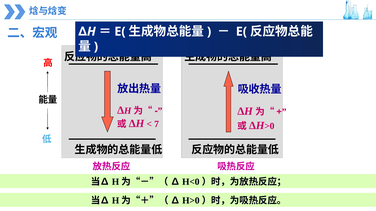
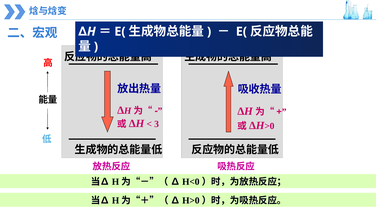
7: 7 -> 3 (157, 124)
